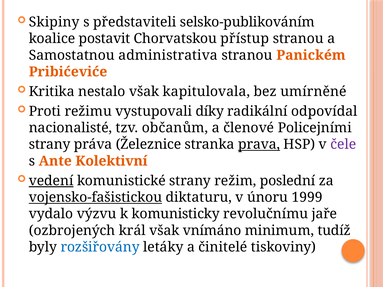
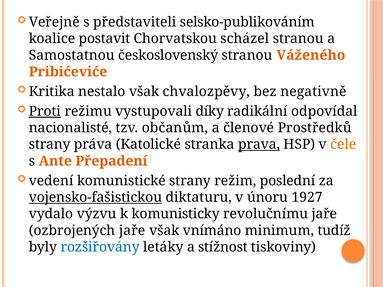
Skipiny: Skipiny -> Veřejně (54, 22)
přístup: přístup -> scházel (245, 39)
administrativa: administrativa -> československý (168, 55)
Panickém: Panickém -> Váženého (311, 55)
kapitulovala: kapitulovala -> chvalozpěvy (206, 92)
umírněné: umírněné -> negativně (313, 92)
Proti underline: none -> present (45, 111)
Policejními: Policejními -> Prostředků (315, 128)
Železnice: Železnice -> Katolické (148, 145)
čele colour: purple -> orange (343, 145)
Kolektivní: Kolektivní -> Přepadení (111, 161)
vedení underline: present -> none (51, 181)
1999: 1999 -> 1927 (307, 198)
ozbrojených král: král -> jaře (132, 231)
činitelé: činitelé -> stížnost (223, 247)
